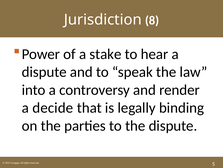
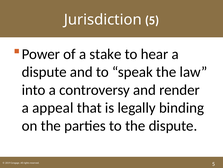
Jurisdiction 8: 8 -> 5 (152, 20)
decide: decide -> appeal (53, 107)
